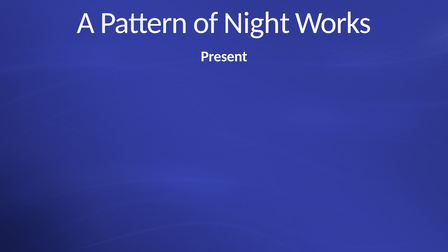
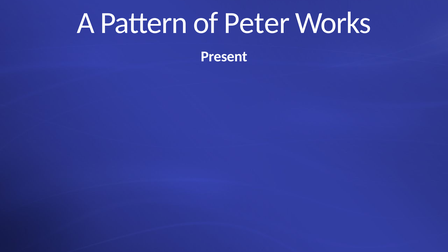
Night: Night -> Peter (257, 23)
